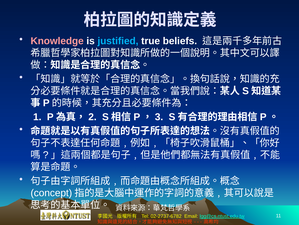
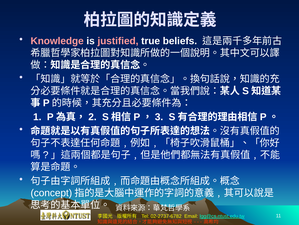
justified colour: light blue -> pink (118, 41)
